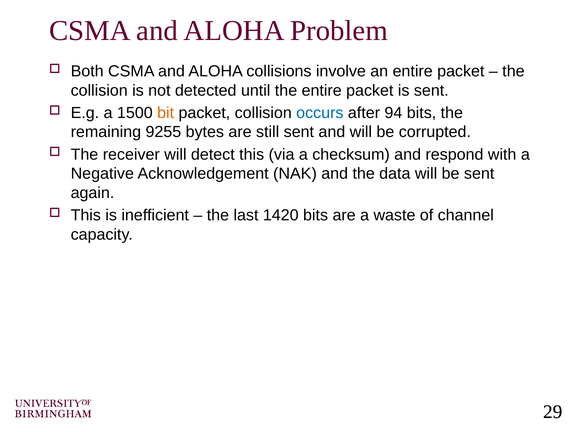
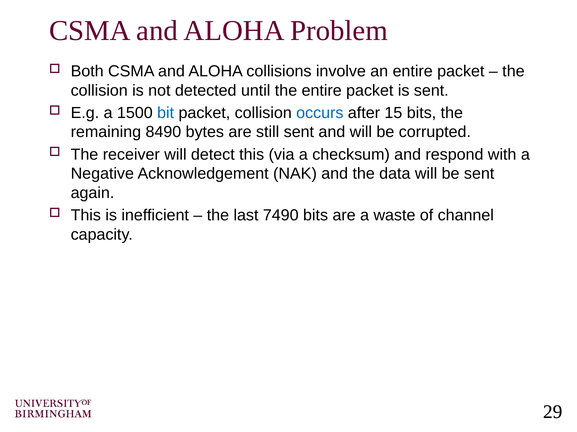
bit colour: orange -> blue (166, 113)
94: 94 -> 15 (393, 113)
9255: 9255 -> 8490 (163, 132)
1420: 1420 -> 7490 (281, 216)
